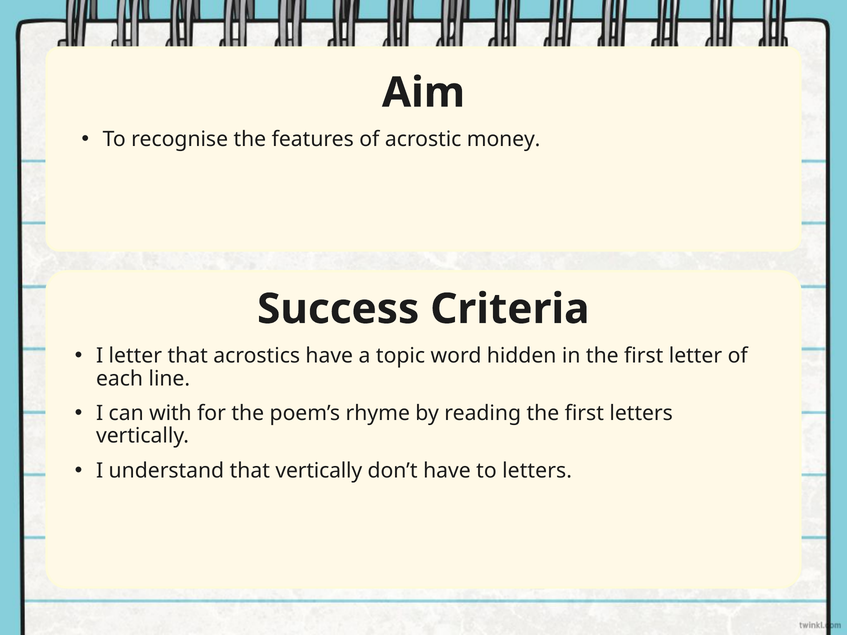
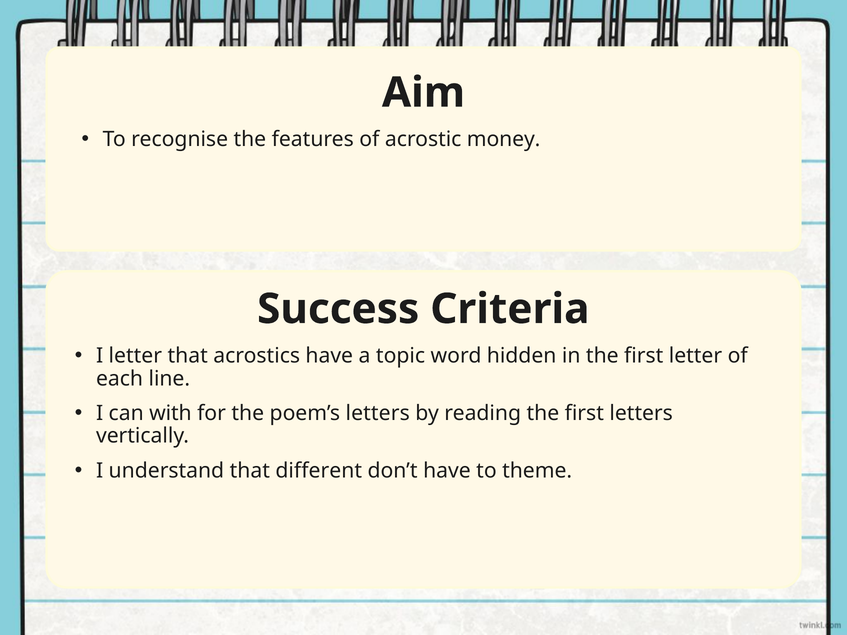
poem’s rhyme: rhyme -> letters (378, 413)
that vertically: vertically -> different (319, 471)
to letters: letters -> theme (537, 471)
